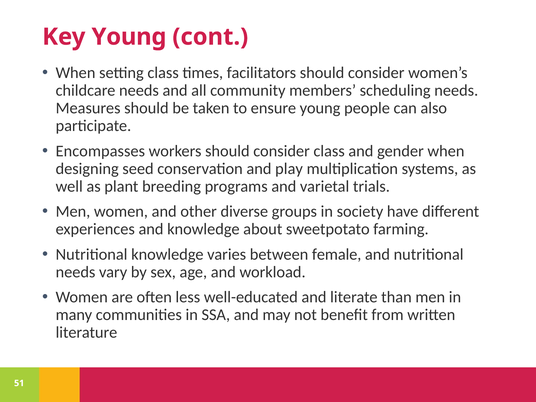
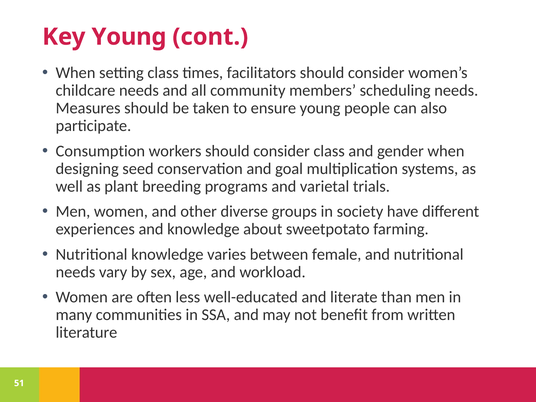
Encompasses: Encompasses -> Consumption (100, 151)
play: play -> goal (289, 169)
